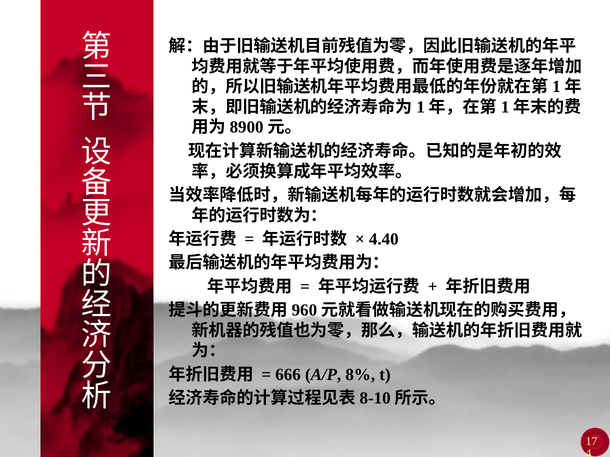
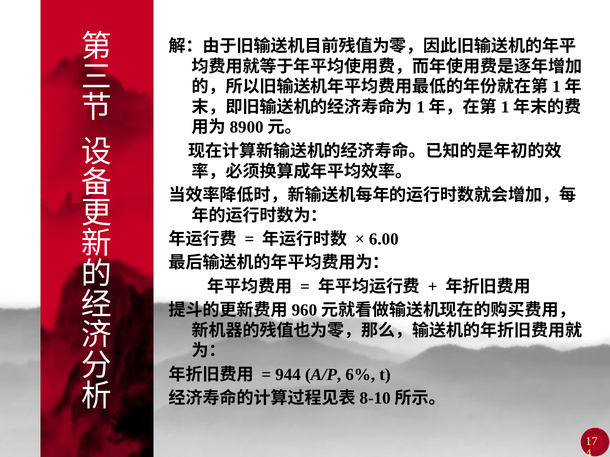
4.40: 4.40 -> 6.00 (384, 239)
666: 666 -> 944 (288, 375)
8%: 8% -> 6% (360, 375)
